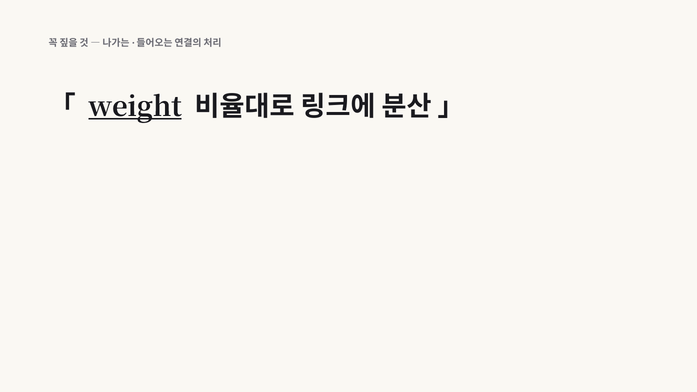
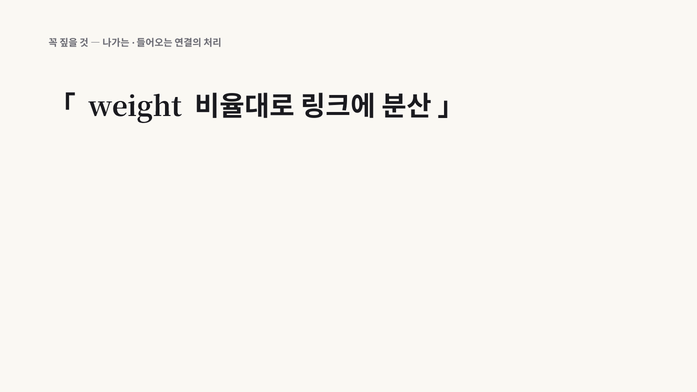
weight underline: present -> none (135, 107)
